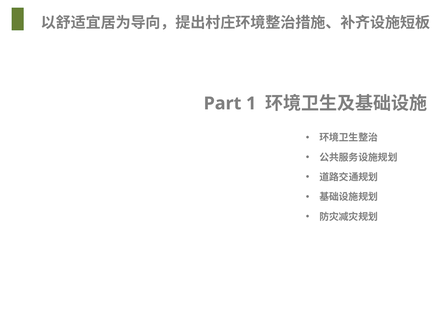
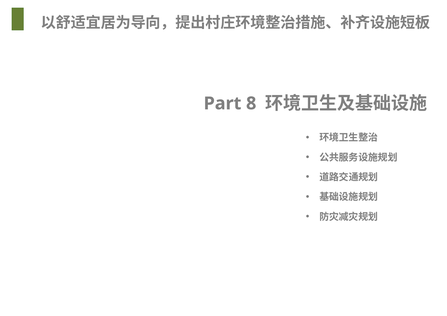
1: 1 -> 8 (251, 103)
